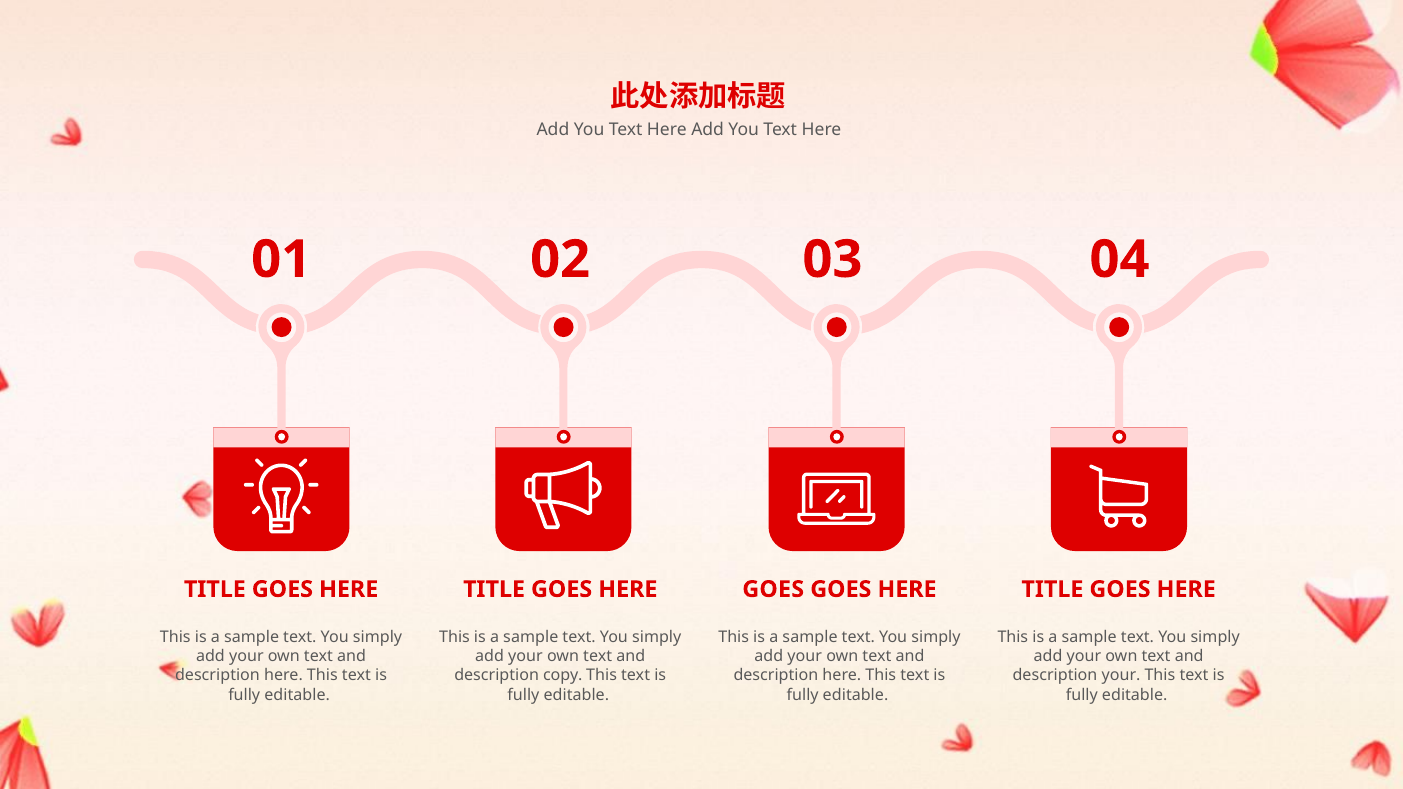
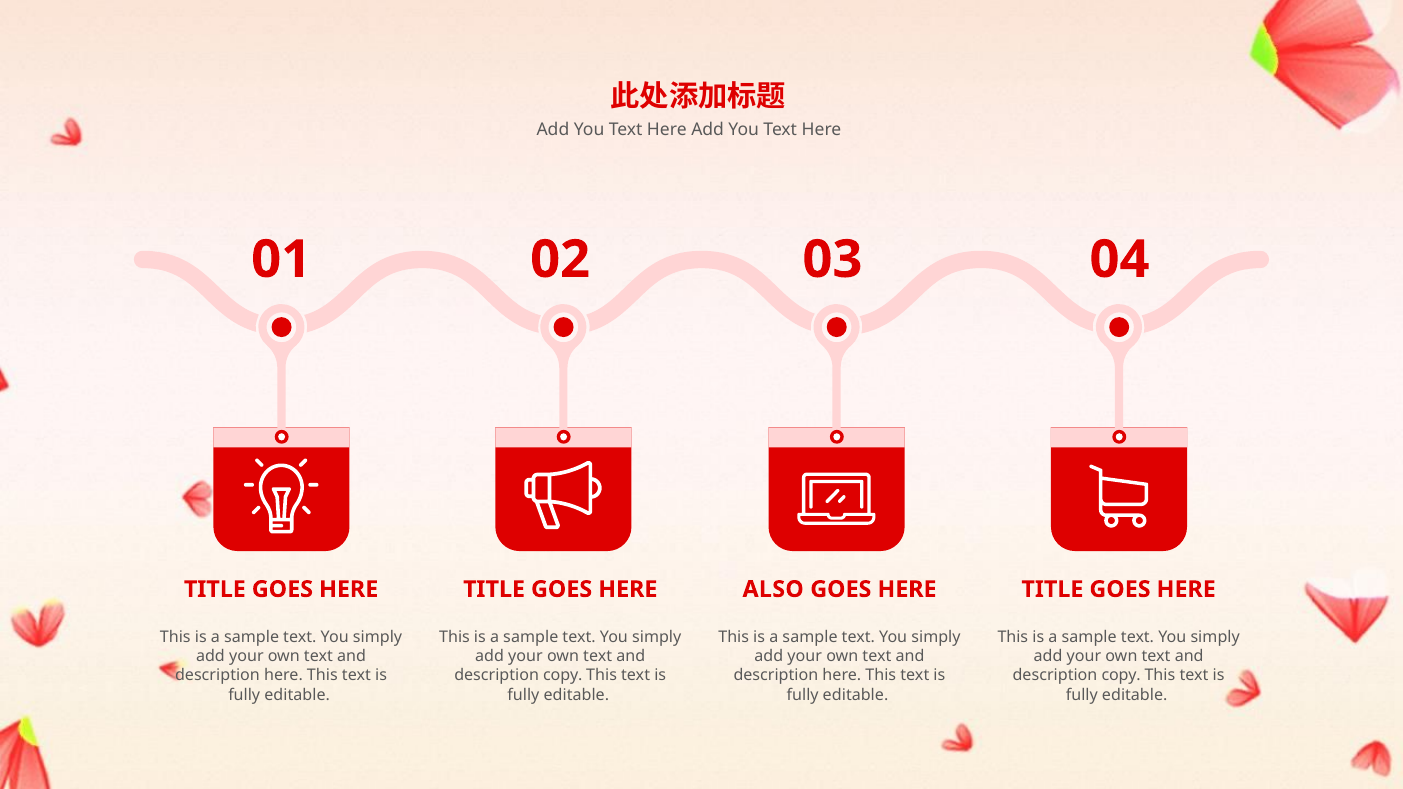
GOES: GOES -> ALSO (773, 589)
your: your -> copy (1121, 676)
